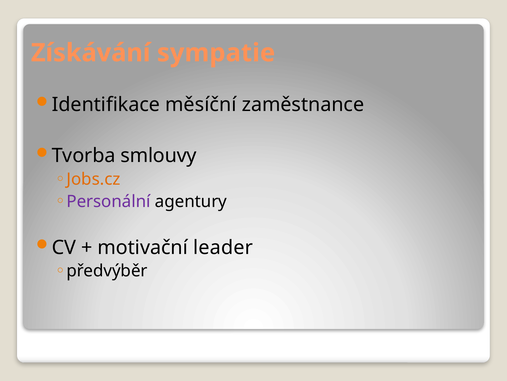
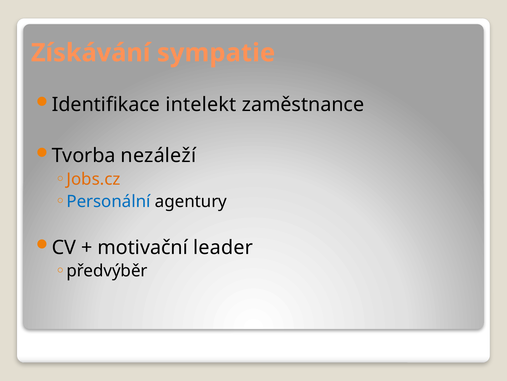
měsíční: měsíční -> intelekt (201, 105)
smlouvy: smlouvy -> nezáleží (158, 155)
Personální colour: purple -> blue (109, 201)
